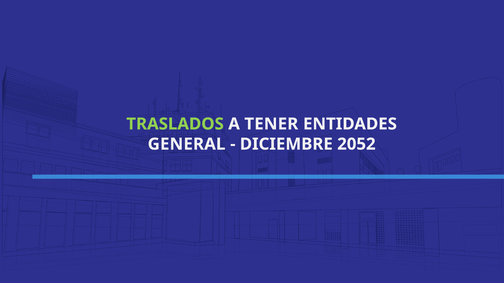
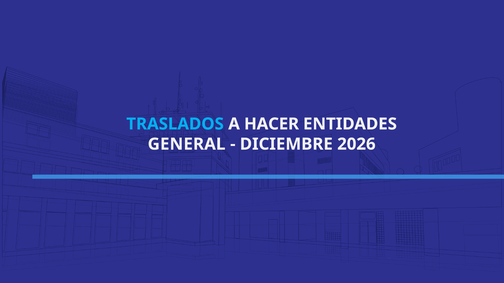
TRASLADOS colour: light green -> light blue (175, 124)
TENER: TENER -> HACER (272, 124)
2052: 2052 -> 2026 (356, 144)
